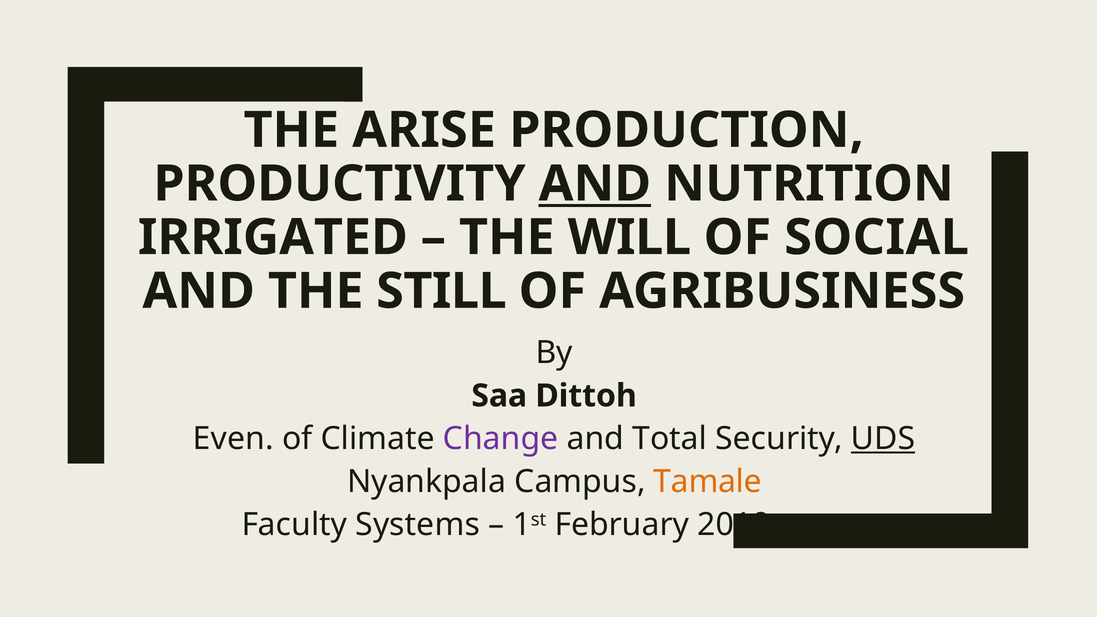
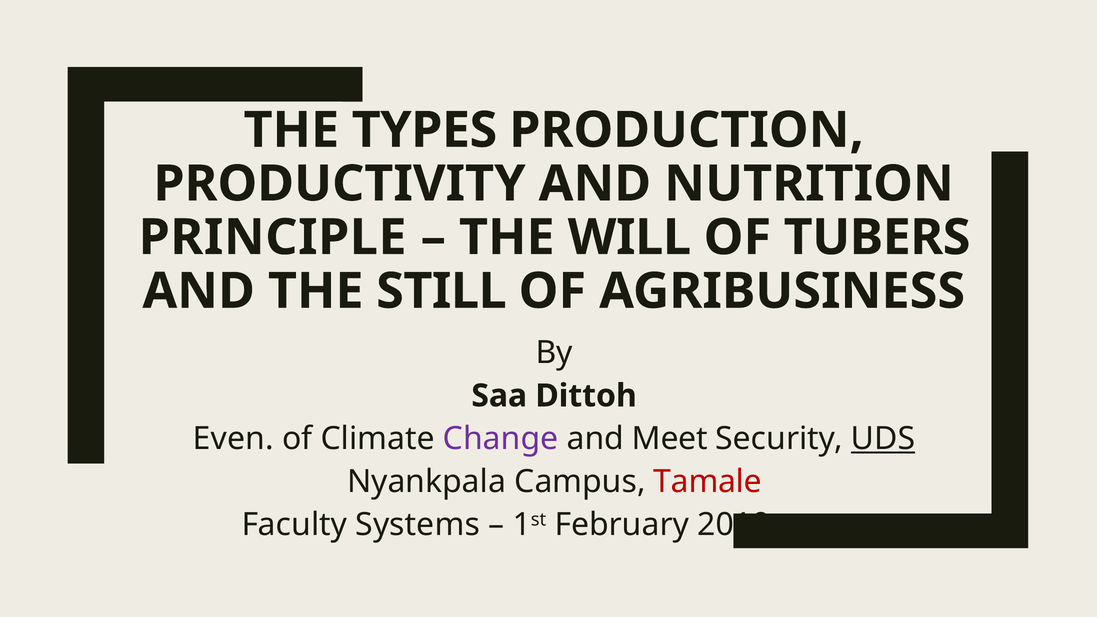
ARISE: ARISE -> TYPES (424, 130)
AND underline: present -> none (595, 184)
IRRIGATED: IRRIGATED -> PRINCIPLE (273, 238)
SOCIAL: SOCIAL -> TUBERS (877, 238)
Total: Total -> Meet (670, 439)
Tamale colour: orange -> red (708, 482)
